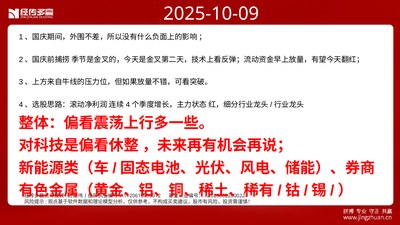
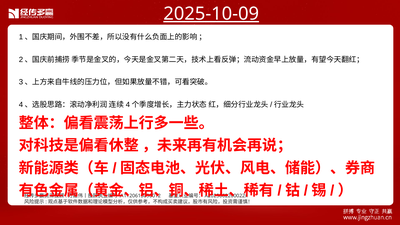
2025-10-09 underline: none -> present (211, 14)
